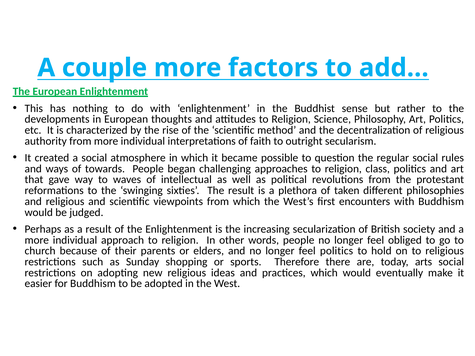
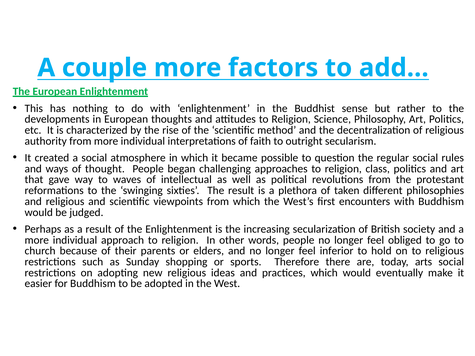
towards: towards -> thought (105, 169)
feel politics: politics -> inferior (337, 251)
